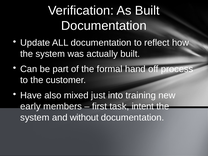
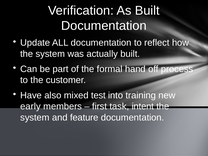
just: just -> test (98, 95)
without: without -> feature (84, 118)
